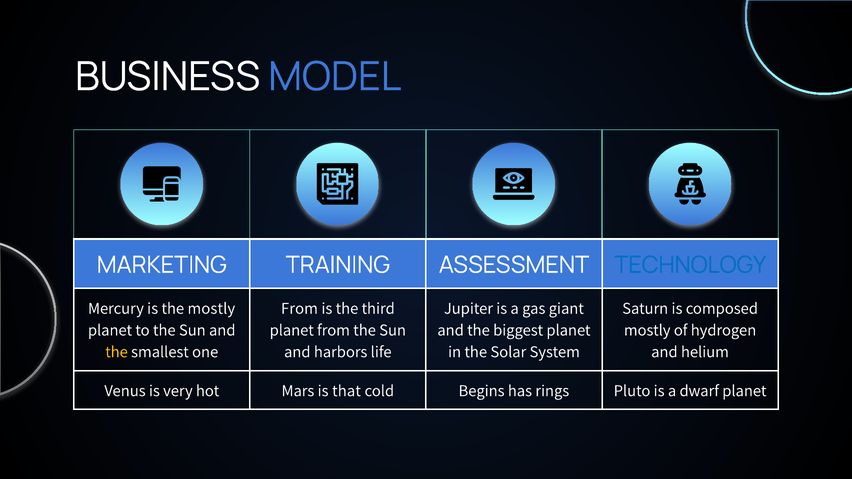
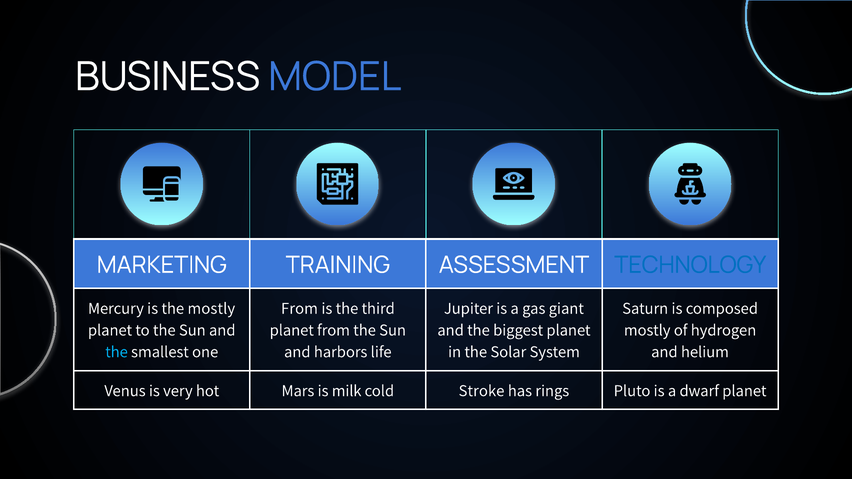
the colour: yellow -> light blue (117, 352)
that: that -> milk (347, 391)
Begins: Begins -> Stroke (481, 391)
